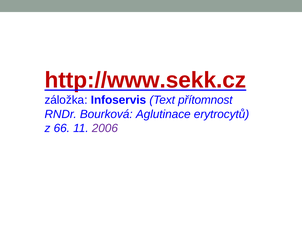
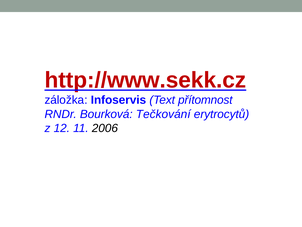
Aglutinace: Aglutinace -> Tečkování (163, 114)
66: 66 -> 12 (62, 128)
2006 colour: purple -> black (105, 128)
